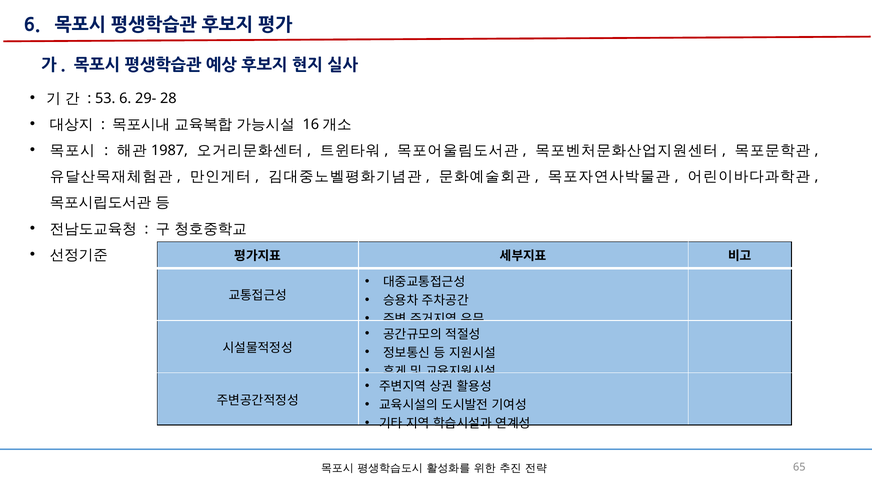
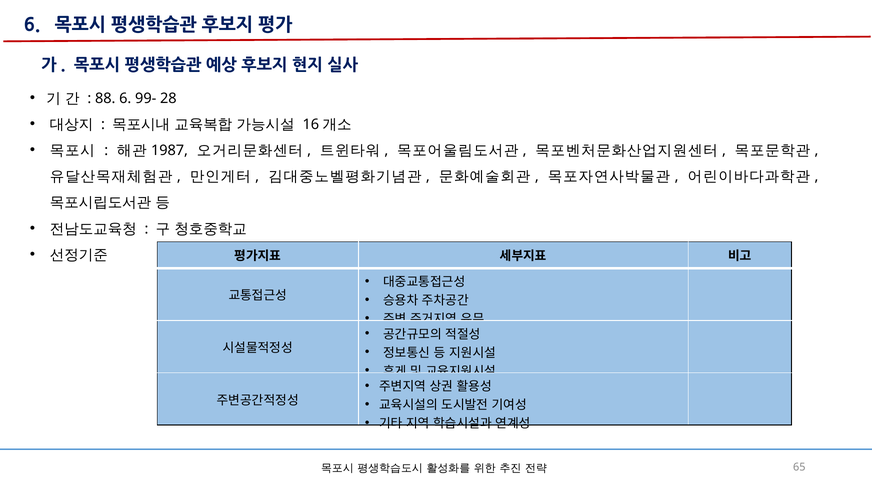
53: 53 -> 88 (105, 98)
29-: 29- -> 99- (146, 98)
